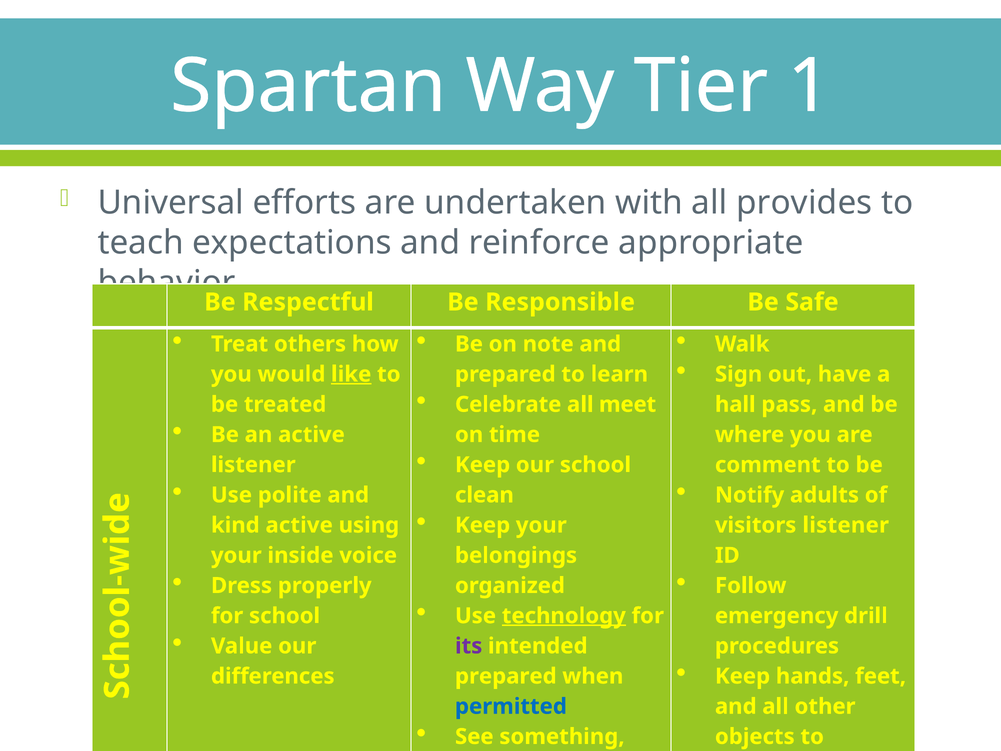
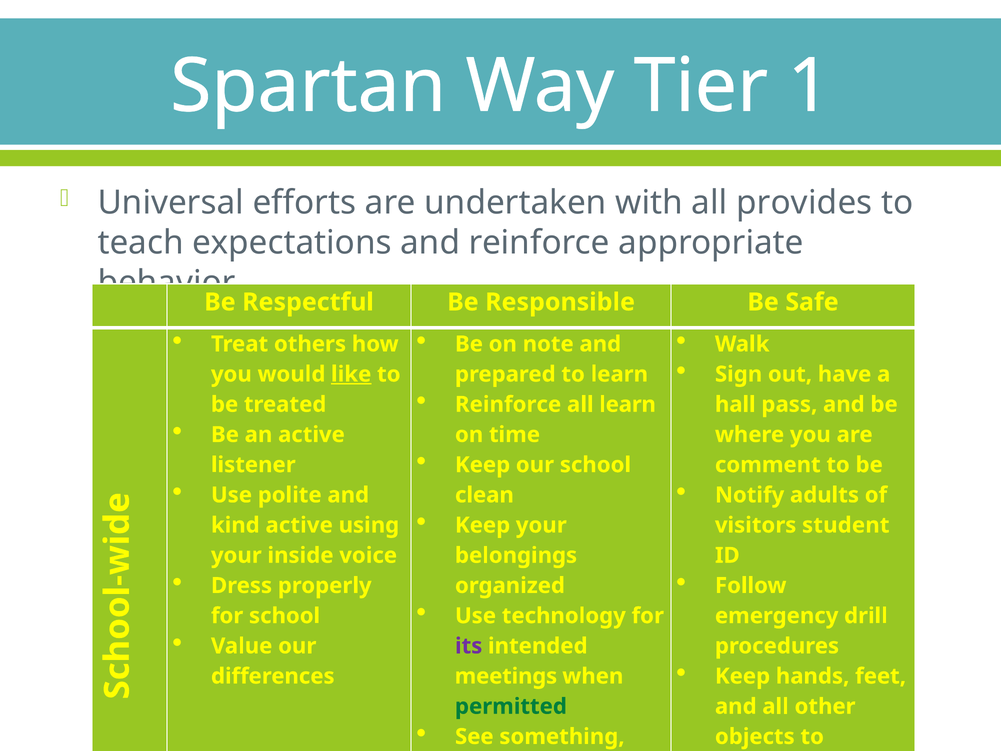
Celebrate: Celebrate -> Reinforce (508, 404)
all meet: meet -> learn (628, 404)
visitors listener: listener -> student (846, 525)
technology underline: present -> none (564, 616)
prepared: prepared -> meetings (506, 676)
permitted colour: blue -> green (511, 706)
